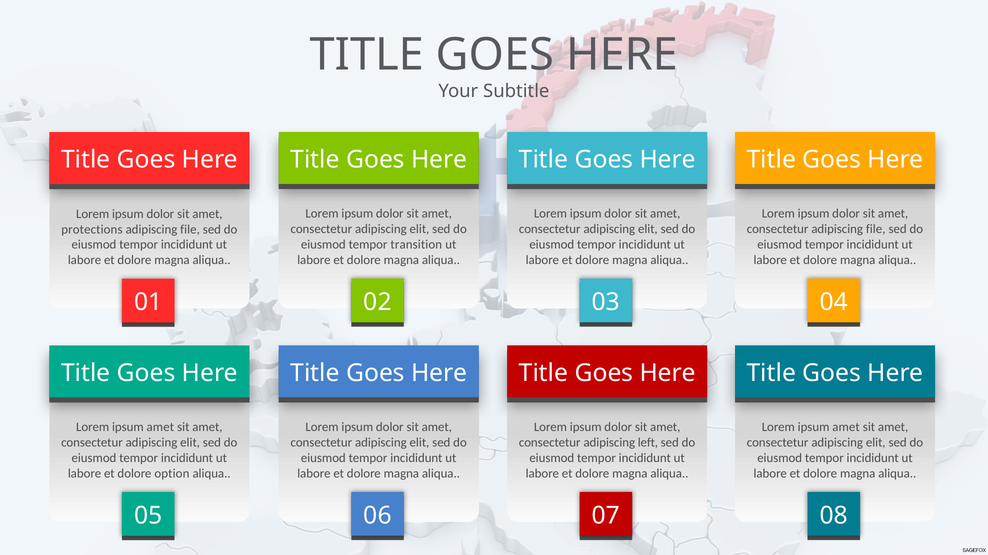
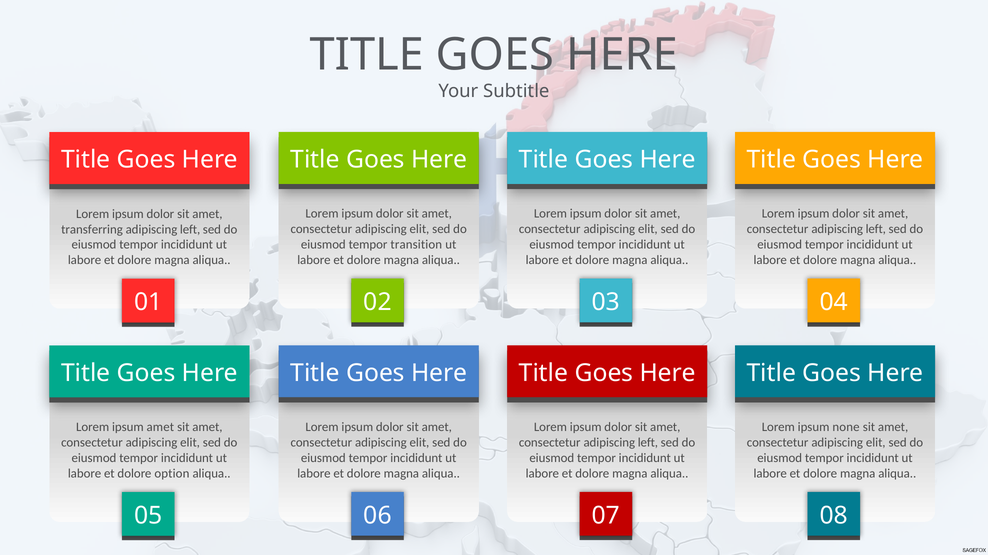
file: file -> left (876, 229)
protections: protections -> transferring (92, 230)
file: file -> left (190, 230)
amet: amet -> none (846, 428)
